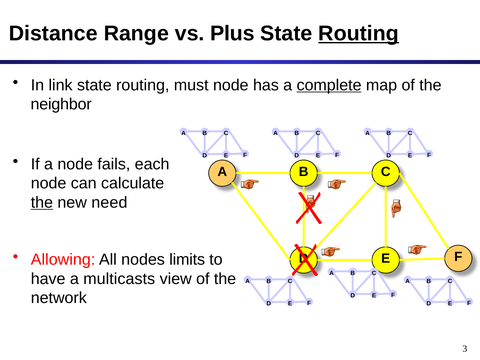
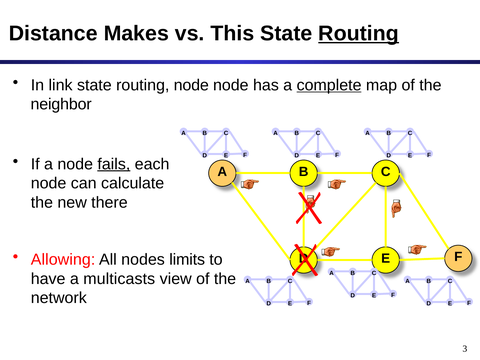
Range: Range -> Makes (136, 33)
Plus: Plus -> This (232, 33)
routing must: must -> node (191, 85)
fails underline: none -> present (114, 164)
the underline: present -> none (42, 202)
need: need -> there (109, 202)
